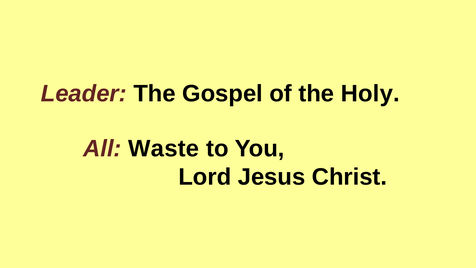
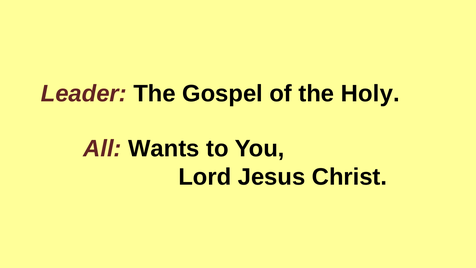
Waste: Waste -> Wants (164, 148)
